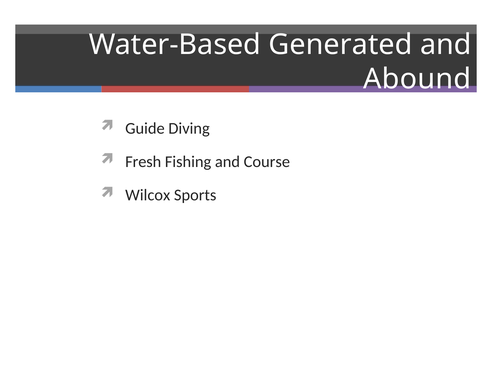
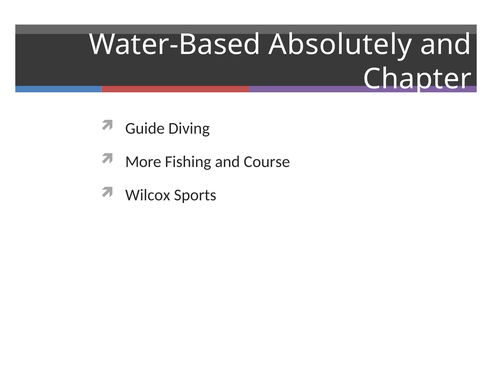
Generated: Generated -> Absolutely (340, 45)
Abound: Abound -> Chapter (417, 79)
Fresh: Fresh -> More (143, 162)
